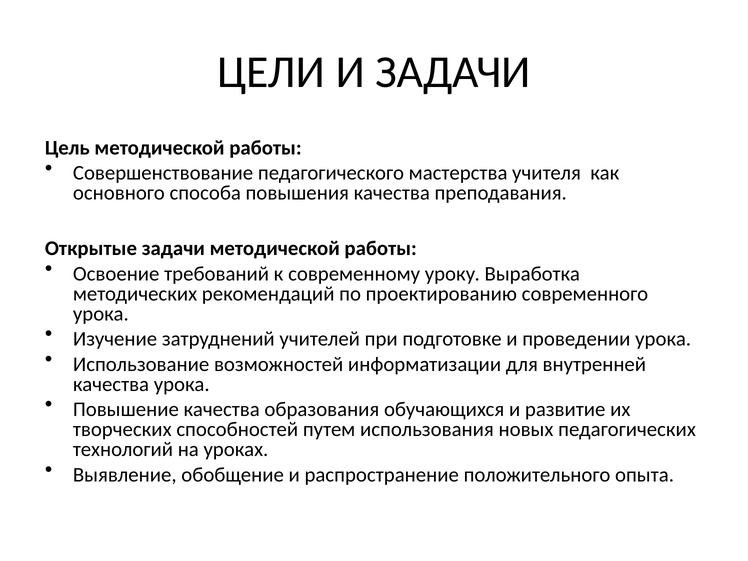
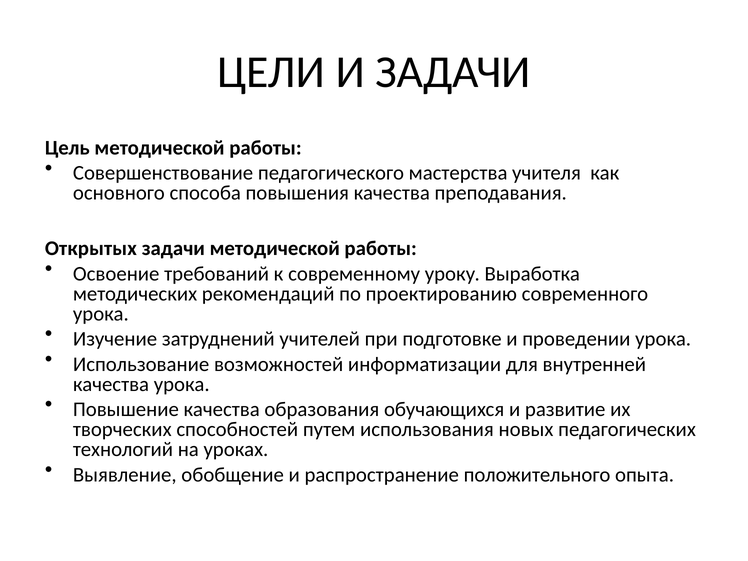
Открытые: Открытые -> Открытых (91, 248)
